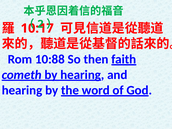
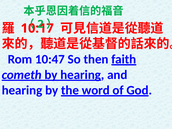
10:88: 10:88 -> 10:47 (50, 59)
